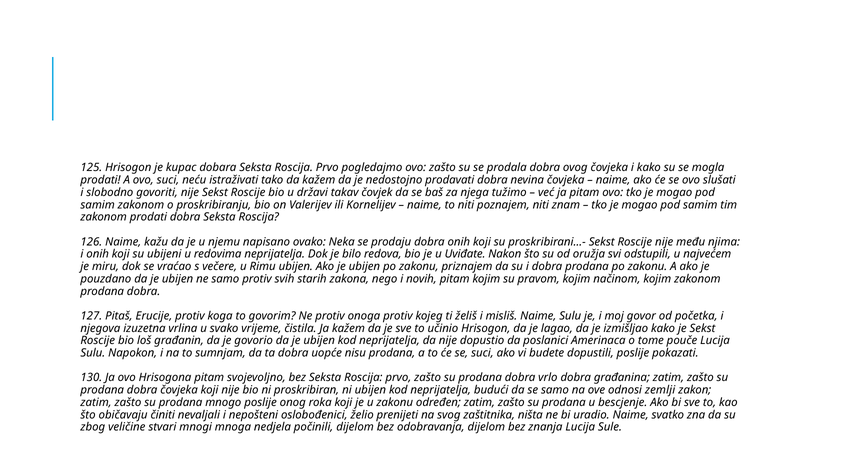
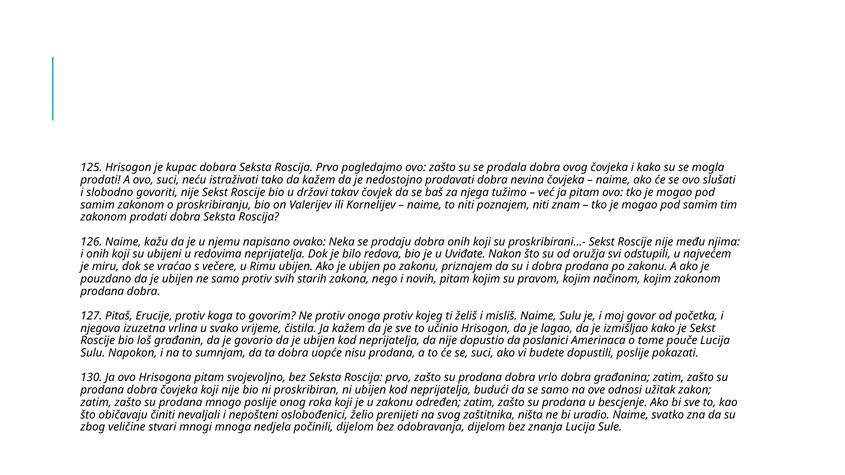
zemlji: zemlji -> užitak (660, 390)
